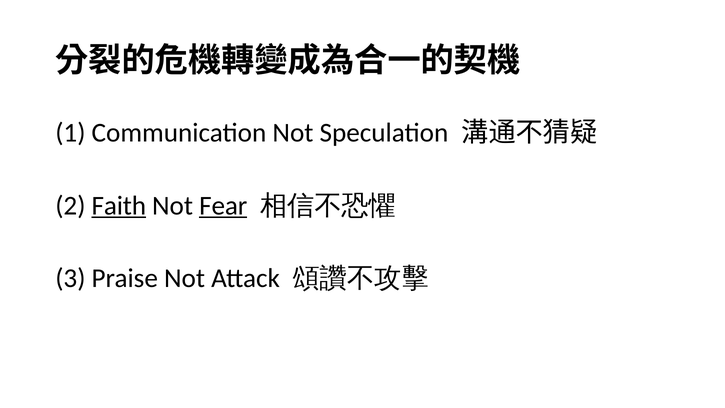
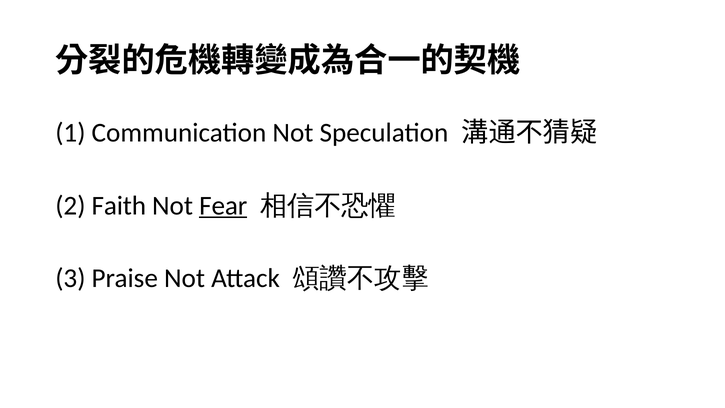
Faith underline: present -> none (119, 206)
